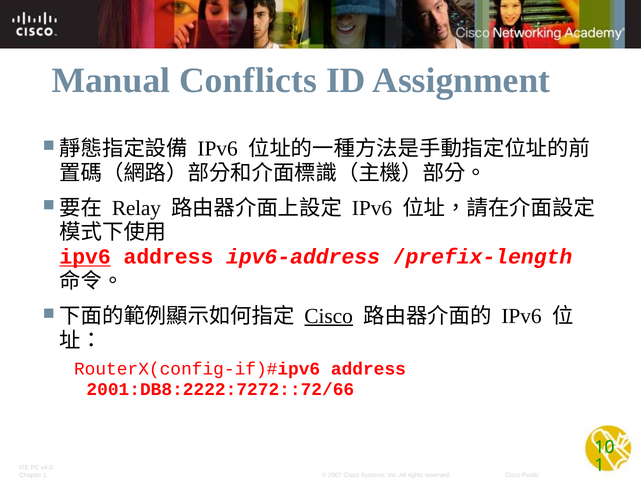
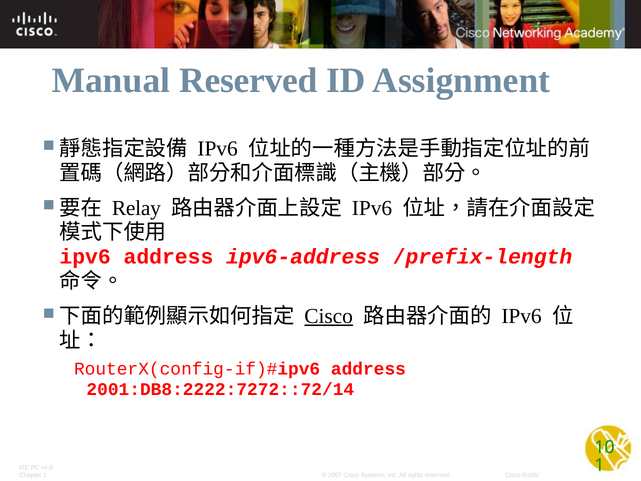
Manual Conflicts: Conflicts -> Reserved (248, 80)
ipv6 underline: present -> none (85, 257)
2001:DB8:2222:7272::72/66: 2001:DB8:2222:7272::72/66 -> 2001:DB8:2222:7272::72/14 (220, 389)
